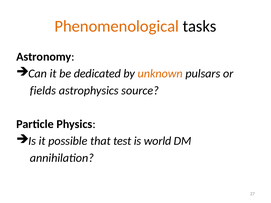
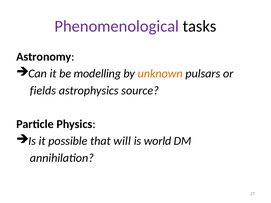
Phenomenological colour: orange -> purple (117, 26)
dedicated: dedicated -> modelling (97, 74)
test: test -> will (122, 141)
